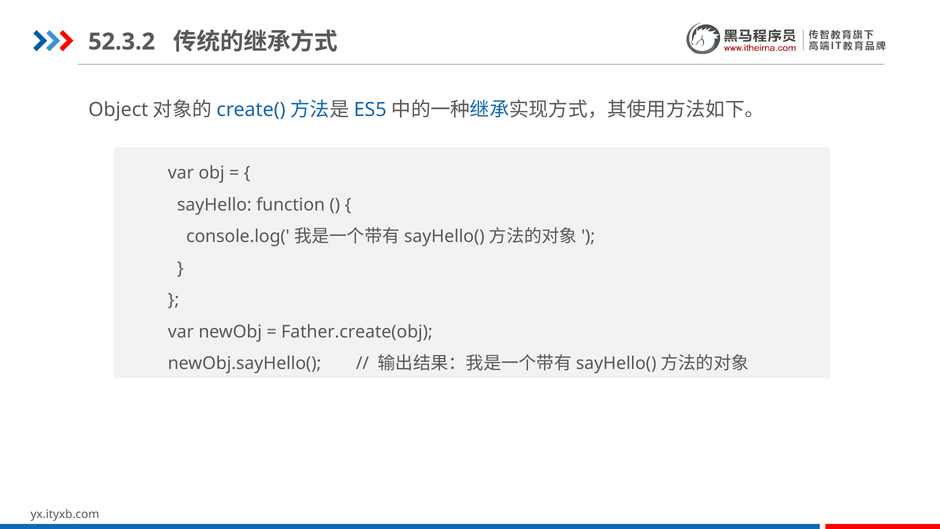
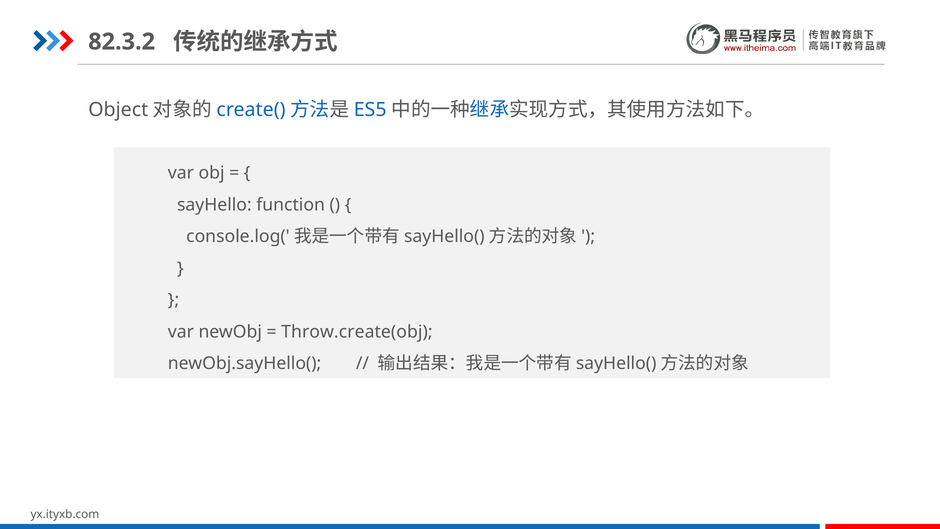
52.3.2: 52.3.2 -> 82.3.2 (122, 42)
Father.create(obj: Father.create(obj -> Throw.create(obj (357, 332)
